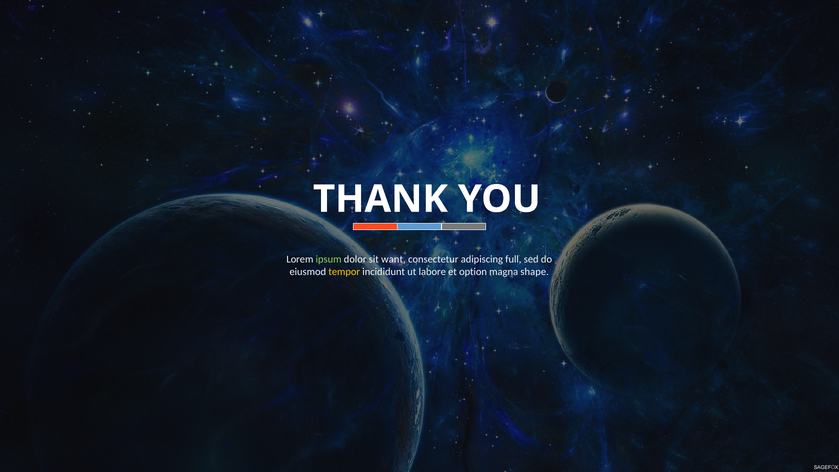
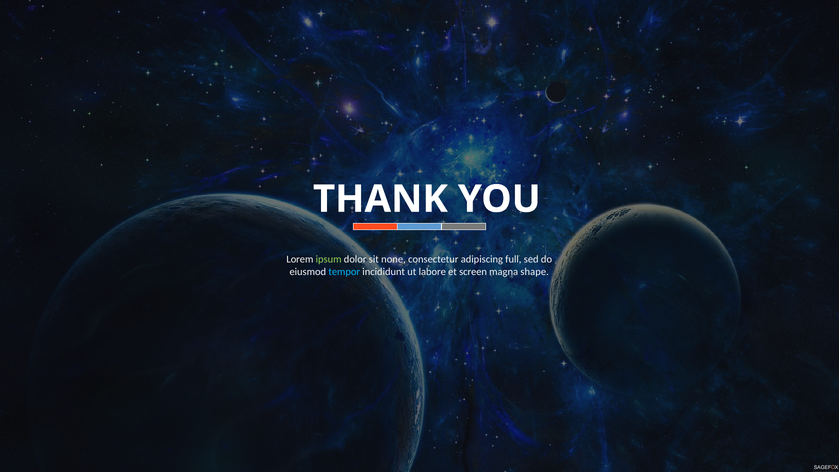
want: want -> none (393, 259)
tempor colour: yellow -> light blue (344, 272)
option: option -> screen (473, 272)
